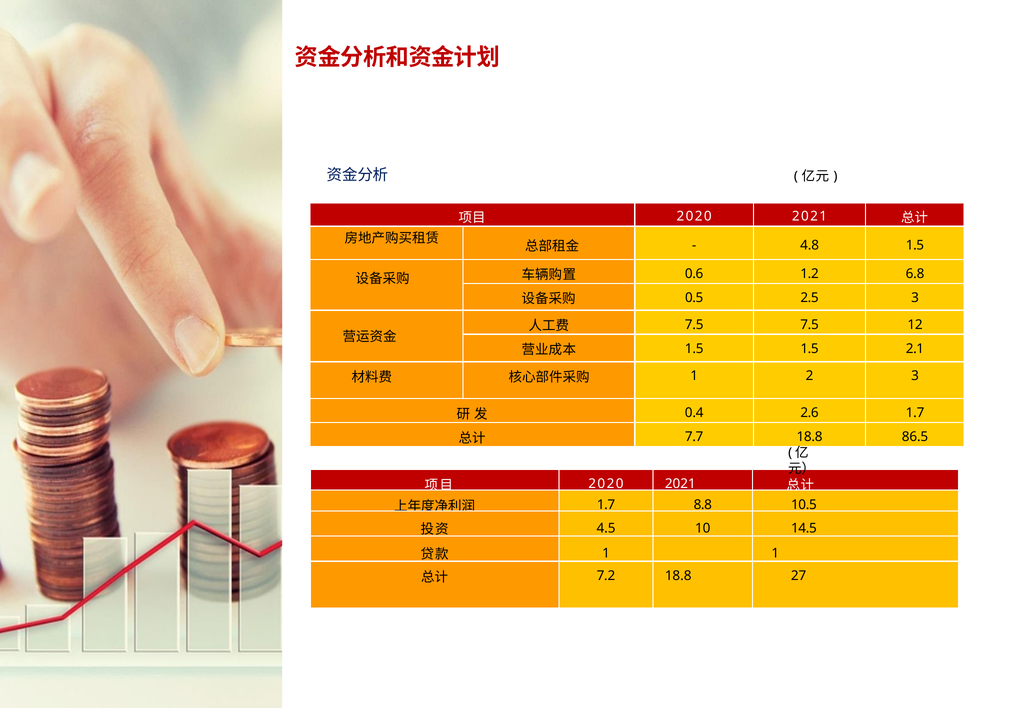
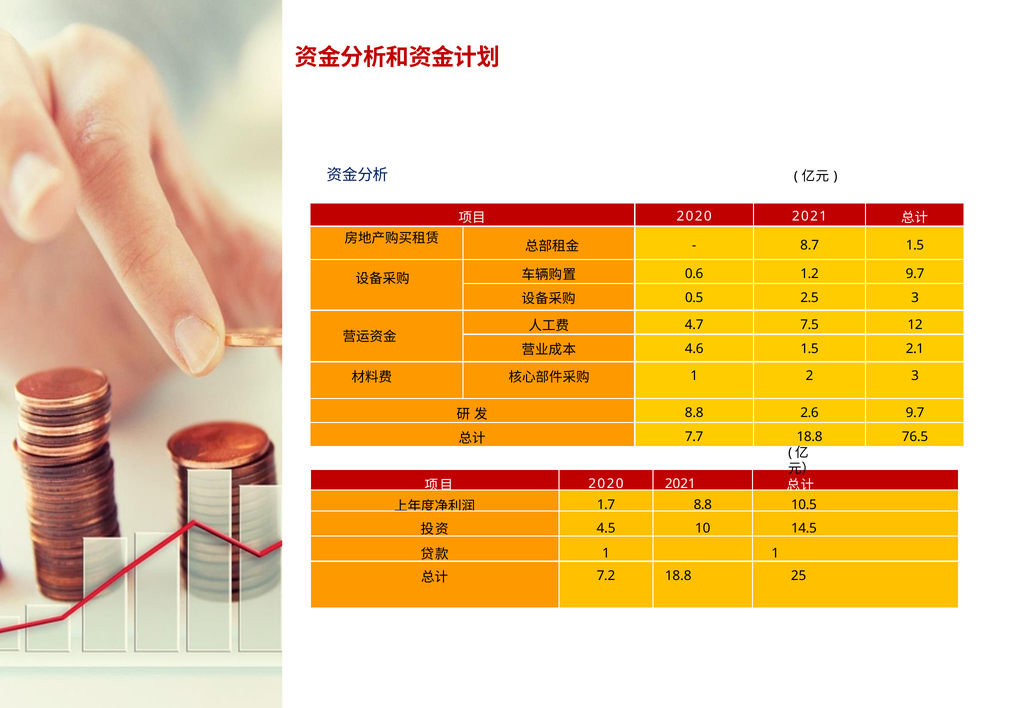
4.8: 4.8 -> 8.7 (810, 245)
1.2 6.8: 6.8 -> 9.7 (915, 274)
7.5: 7.5 -> 4.7 (694, 325)
1.5: 1.5 -> 4.6 (694, 349)
0.4: 0.4 -> 8.8 (694, 413)
2.6 1.7: 1.7 -> 9.7 (915, 413)
86.5: 86.5 -> 76.5 (915, 437)
27: 27 -> 25 (799, 576)
